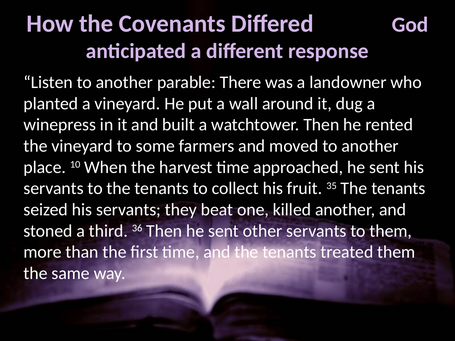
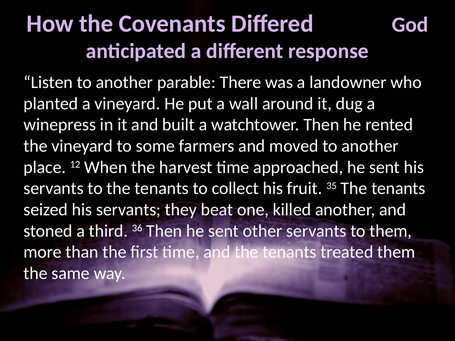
10: 10 -> 12 (75, 165)
